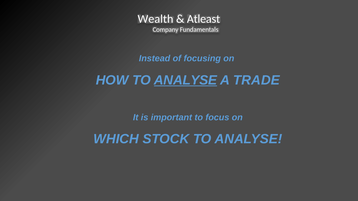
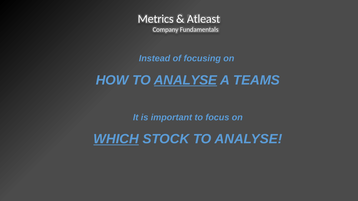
Wealth: Wealth -> Metrics (156, 19)
TRADE: TRADE -> TEAMS (257, 80)
WHICH underline: none -> present (116, 139)
